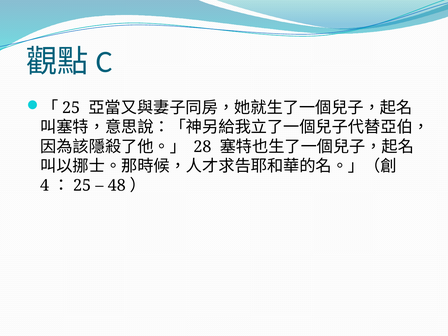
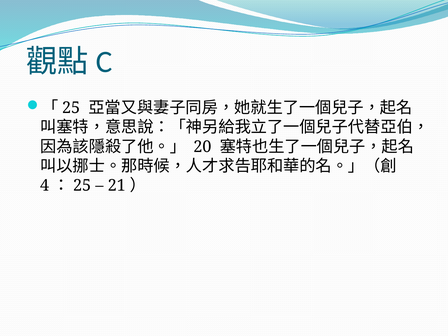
28: 28 -> 20 (203, 147)
48: 48 -> 21 (117, 185)
